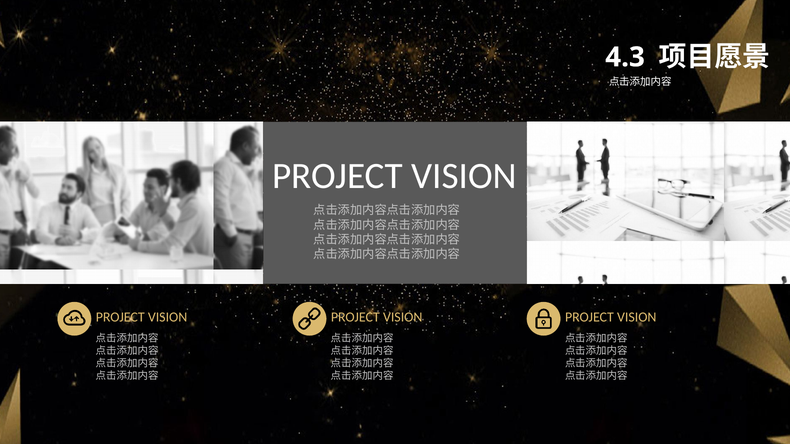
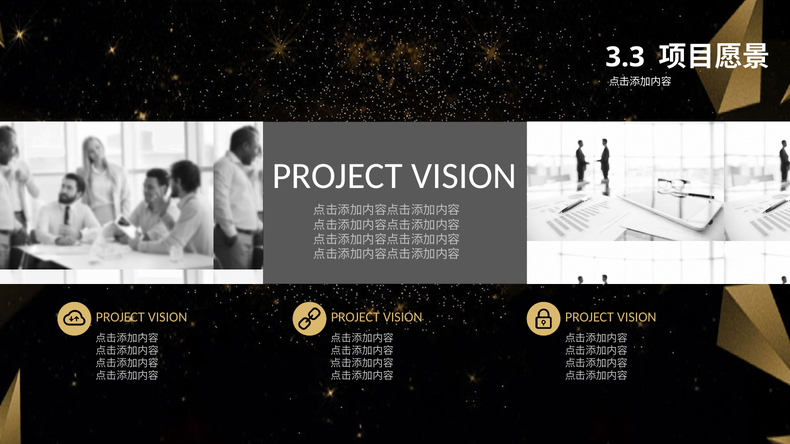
4.3: 4.3 -> 3.3 (625, 57)
